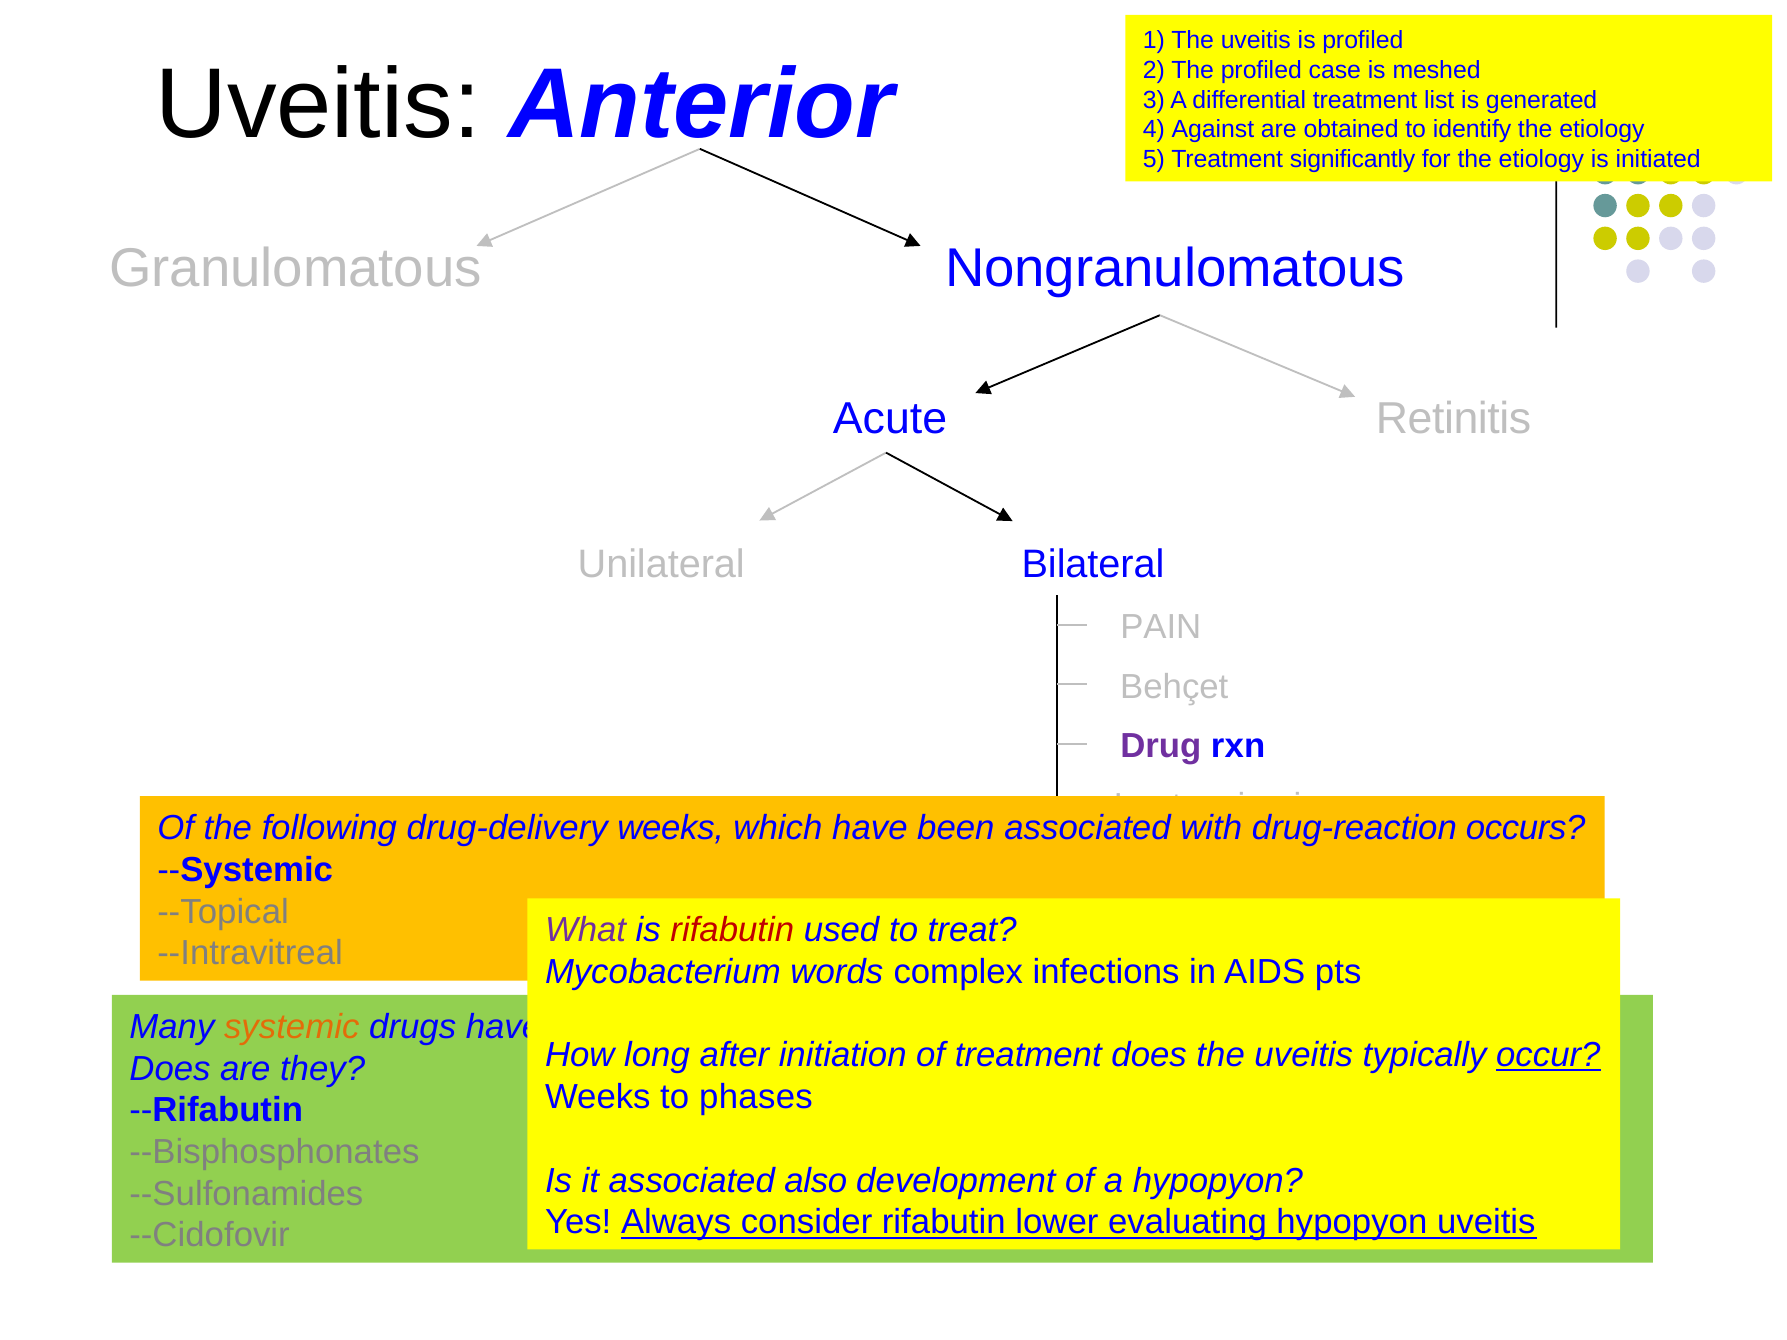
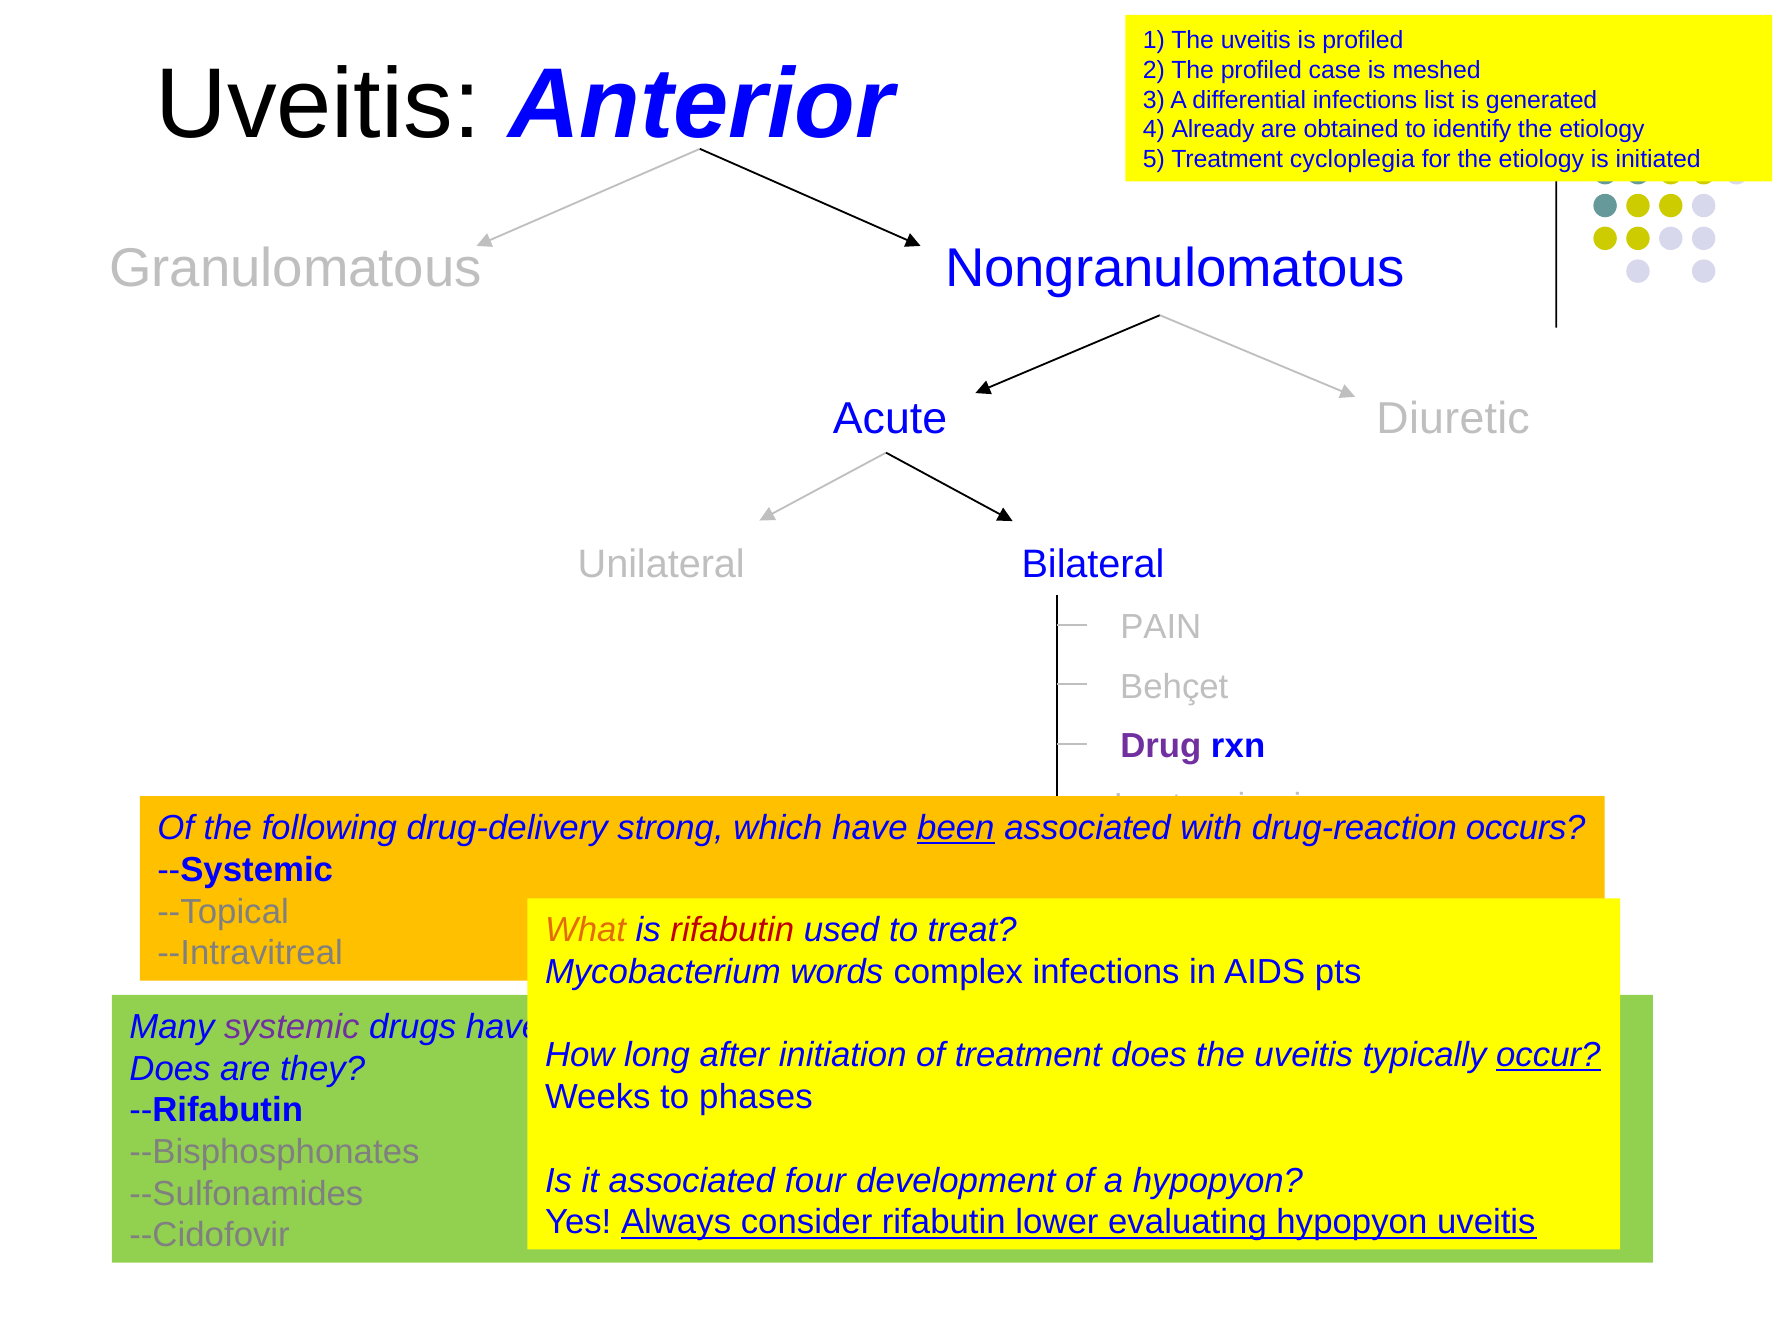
differential treatment: treatment -> infections (1365, 100)
Against: Against -> Already (1213, 130)
significantly: significantly -> cycloplegia (1352, 160)
Retinitis: Retinitis -> Diuretic (1453, 419)
drug-delivery weeks: weeks -> strong (671, 828)
been underline: none -> present (956, 828)
What colour: purple -> orange (586, 931)
systemic colour: orange -> purple (292, 1027)
associated also: also -> four (815, 1181)
